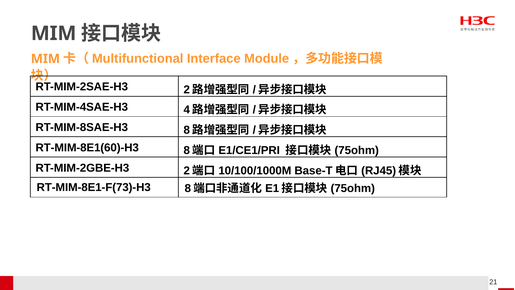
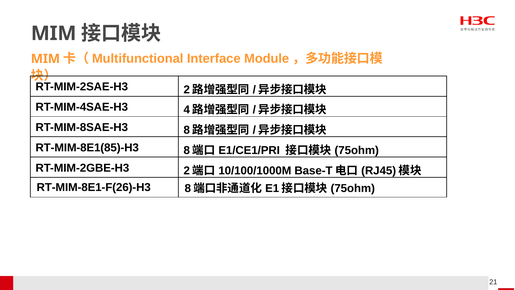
RT-MIM-8E1(60)-H3: RT-MIM-8E1(60)-H3 -> RT-MIM-8E1(85)-H3 (87, 148)
RT-MIM-8E1-F(73)-H3: RT-MIM-8E1-F(73)-H3 -> RT-MIM-8E1-F(26)-H3 (94, 187)
